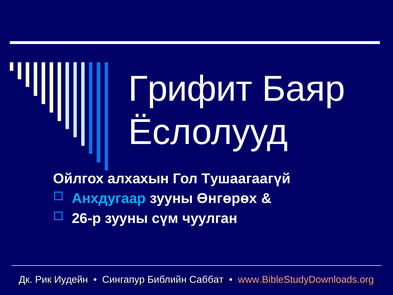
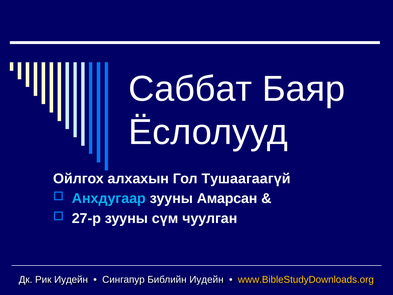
Грифит: Грифит -> Саббат (190, 89)
Өнгөрөх: Өнгөрөх -> Амарсан (227, 198)
26-р: 26-р -> 27-р (86, 218)
Библийн Саббат: Саббат -> Иудейн (206, 279)
www.BibleStudyDownloads.org colour: pink -> yellow (306, 279)
